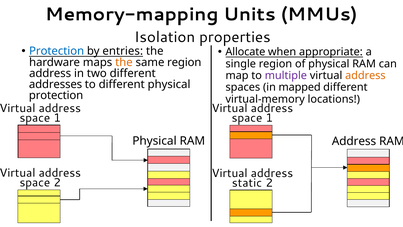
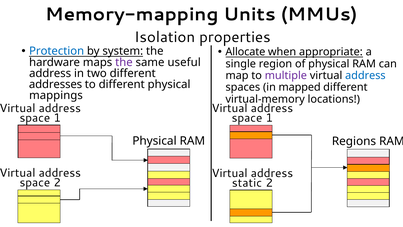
entries: entries -> system (123, 51)
the colour: orange -> purple (124, 62)
same region: region -> useful (184, 62)
address colour: orange -> blue (365, 75)
protection: protection -> mappings (56, 95)
Address: Address -> Regions (354, 141)
